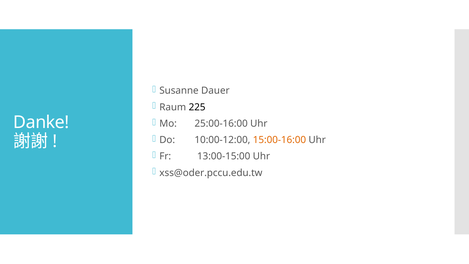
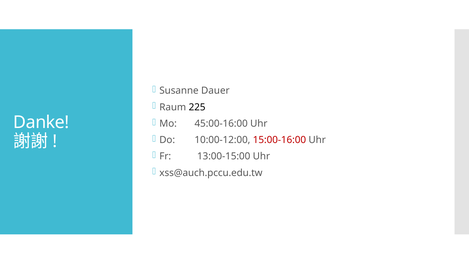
25:00-16:00: 25:00-16:00 -> 45:00-16:00 (221, 123)
15:00-16:00 colour: orange -> red (279, 140)
xss@oder.pccu.edu.tw: xss@oder.pccu.edu.tw -> xss@auch.pccu.edu.tw (211, 173)
